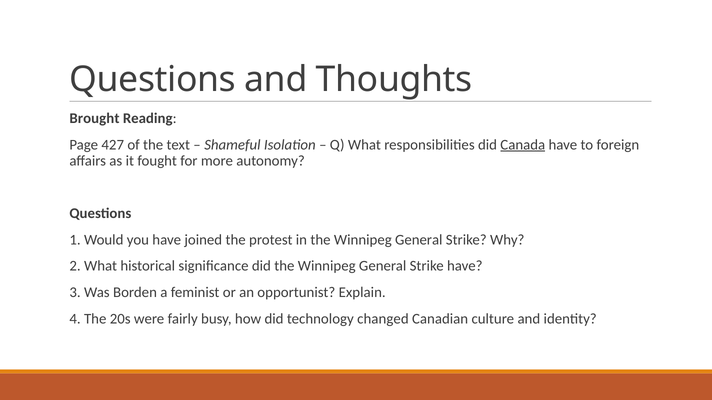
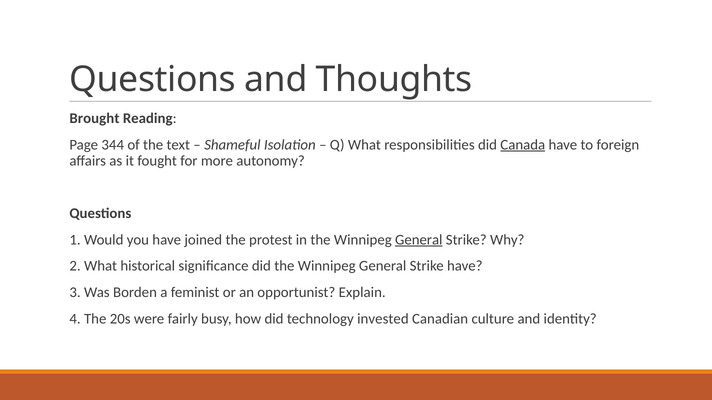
427: 427 -> 344 (113, 145)
General underline: none -> present (419, 240)
changed: changed -> invested (383, 319)
